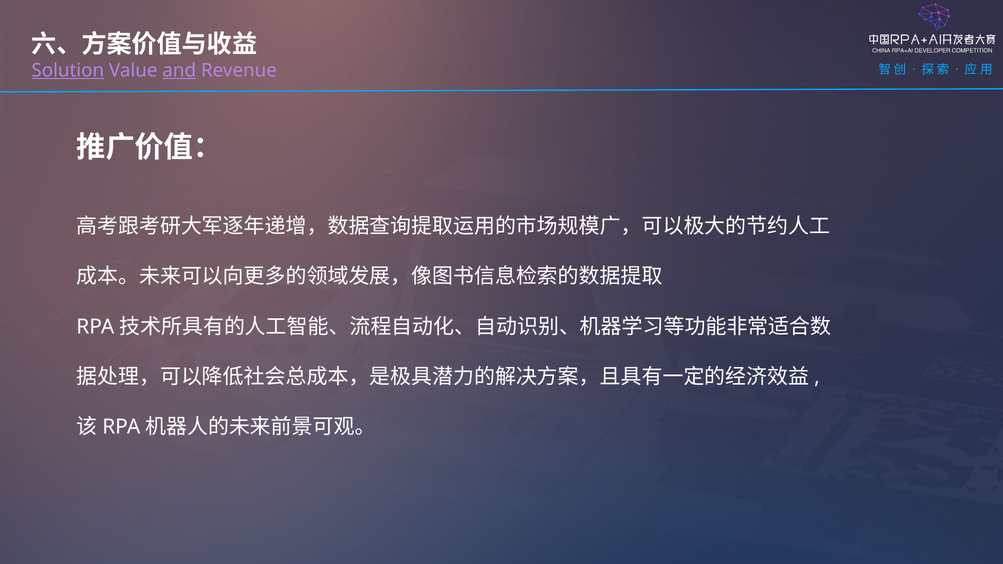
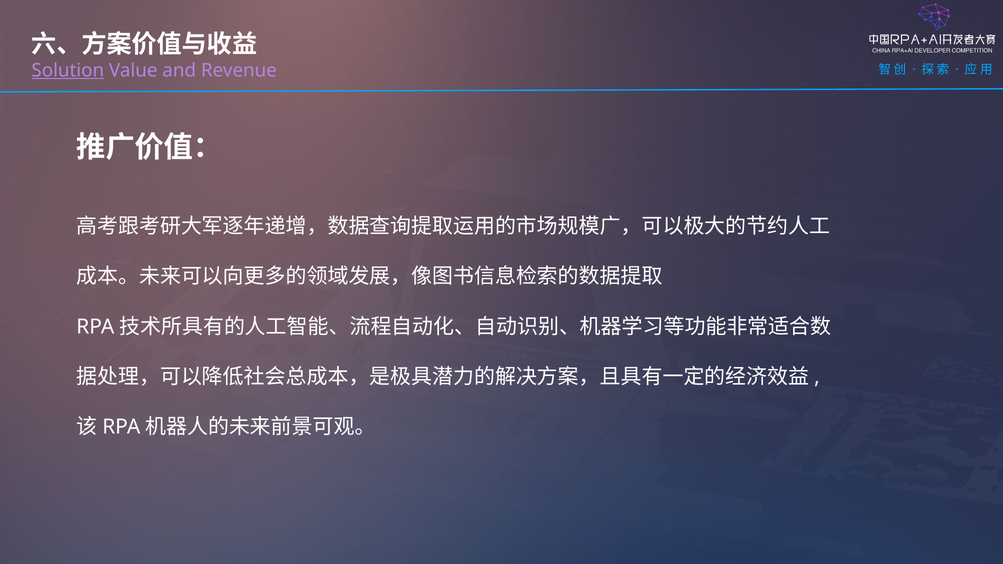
and underline: present -> none (179, 70)
